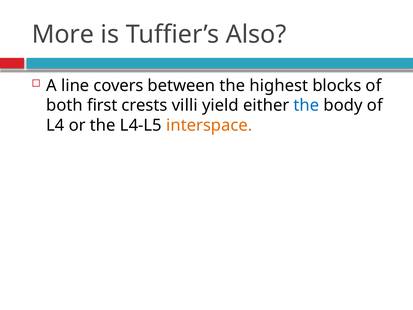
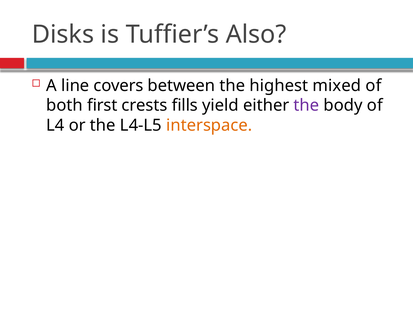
More: More -> Disks (63, 34)
blocks: blocks -> mixed (337, 85)
villi: villi -> fills (185, 105)
the colour: blue -> purple (306, 105)
